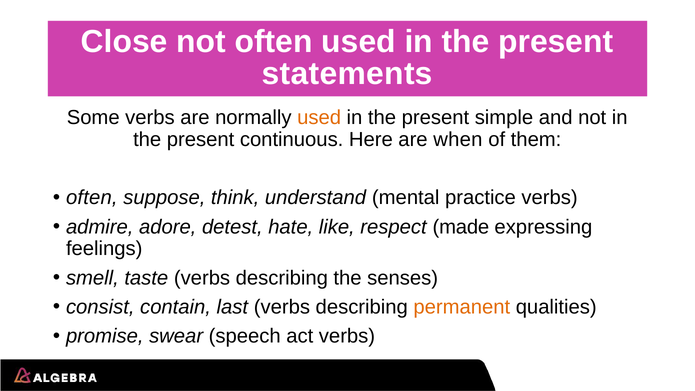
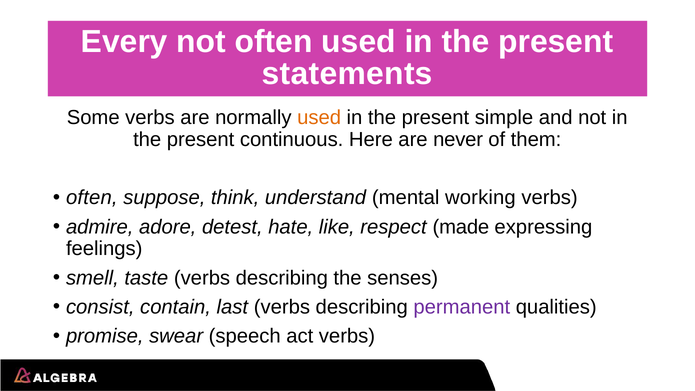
Close: Close -> Every (124, 42)
when: when -> never (458, 139)
practice: practice -> working (480, 198)
permanent colour: orange -> purple (462, 307)
